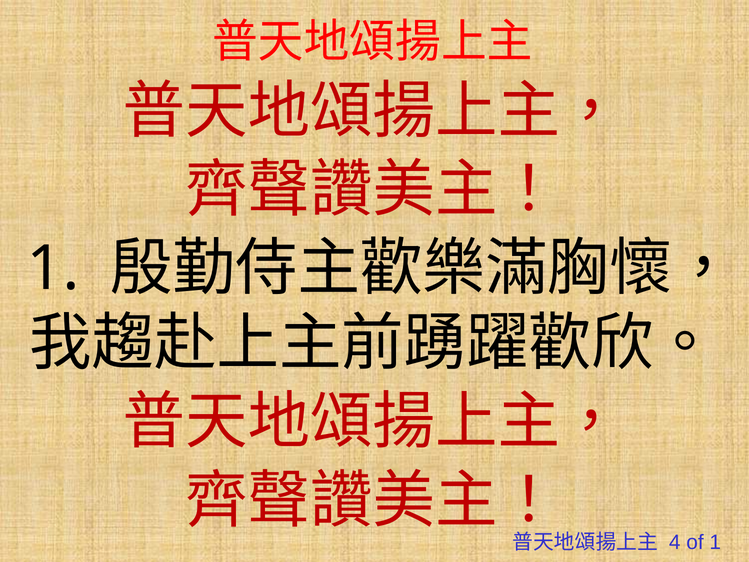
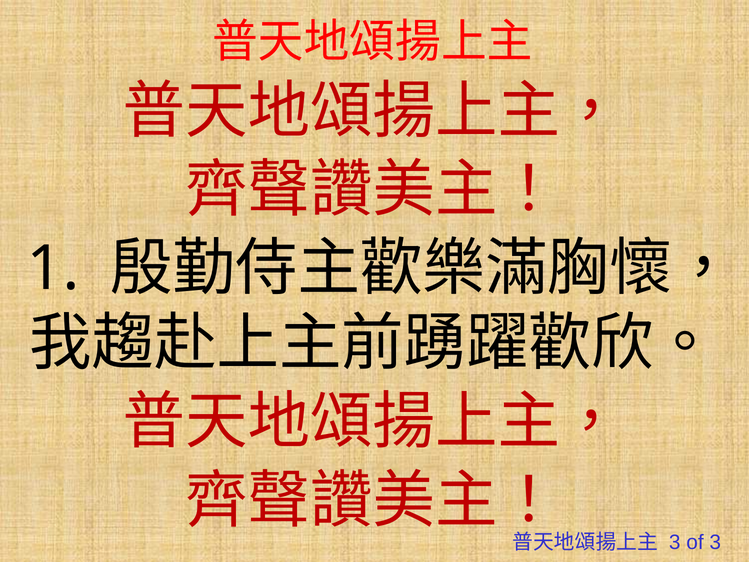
4: 4 -> 3 (675, 542)
of 1: 1 -> 3 (715, 542)
